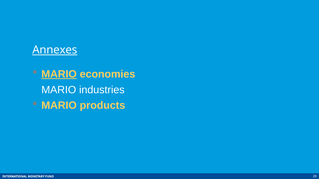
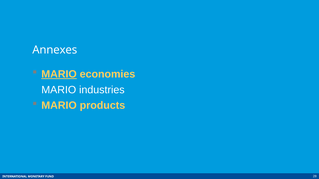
Annexes underline: present -> none (55, 50)
